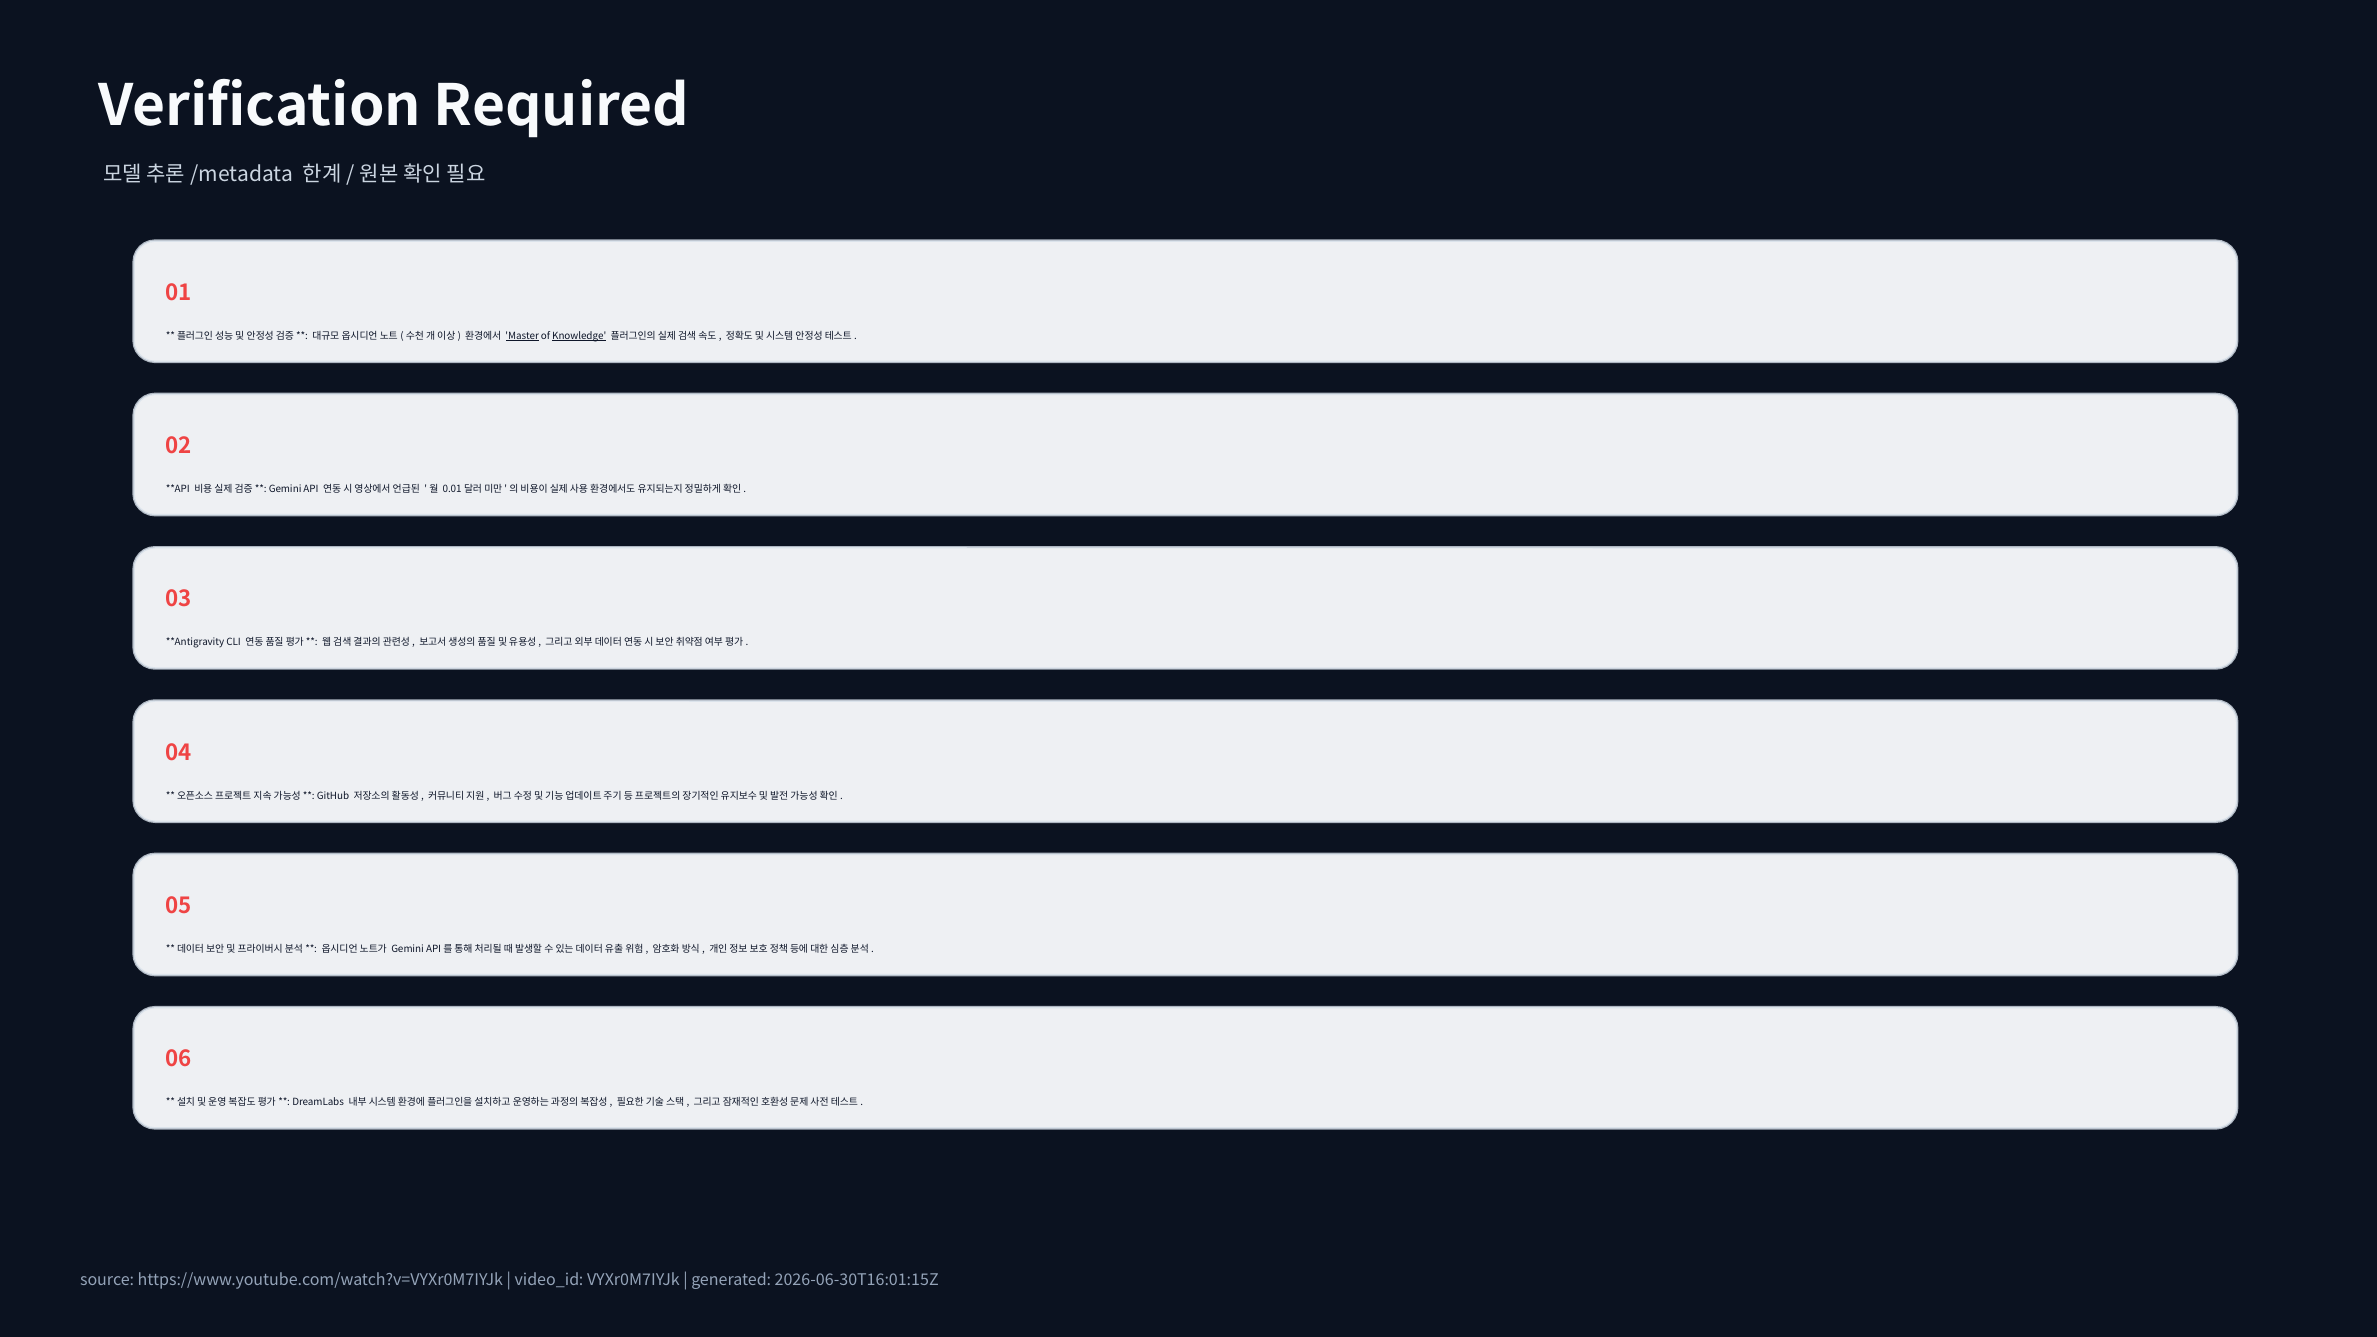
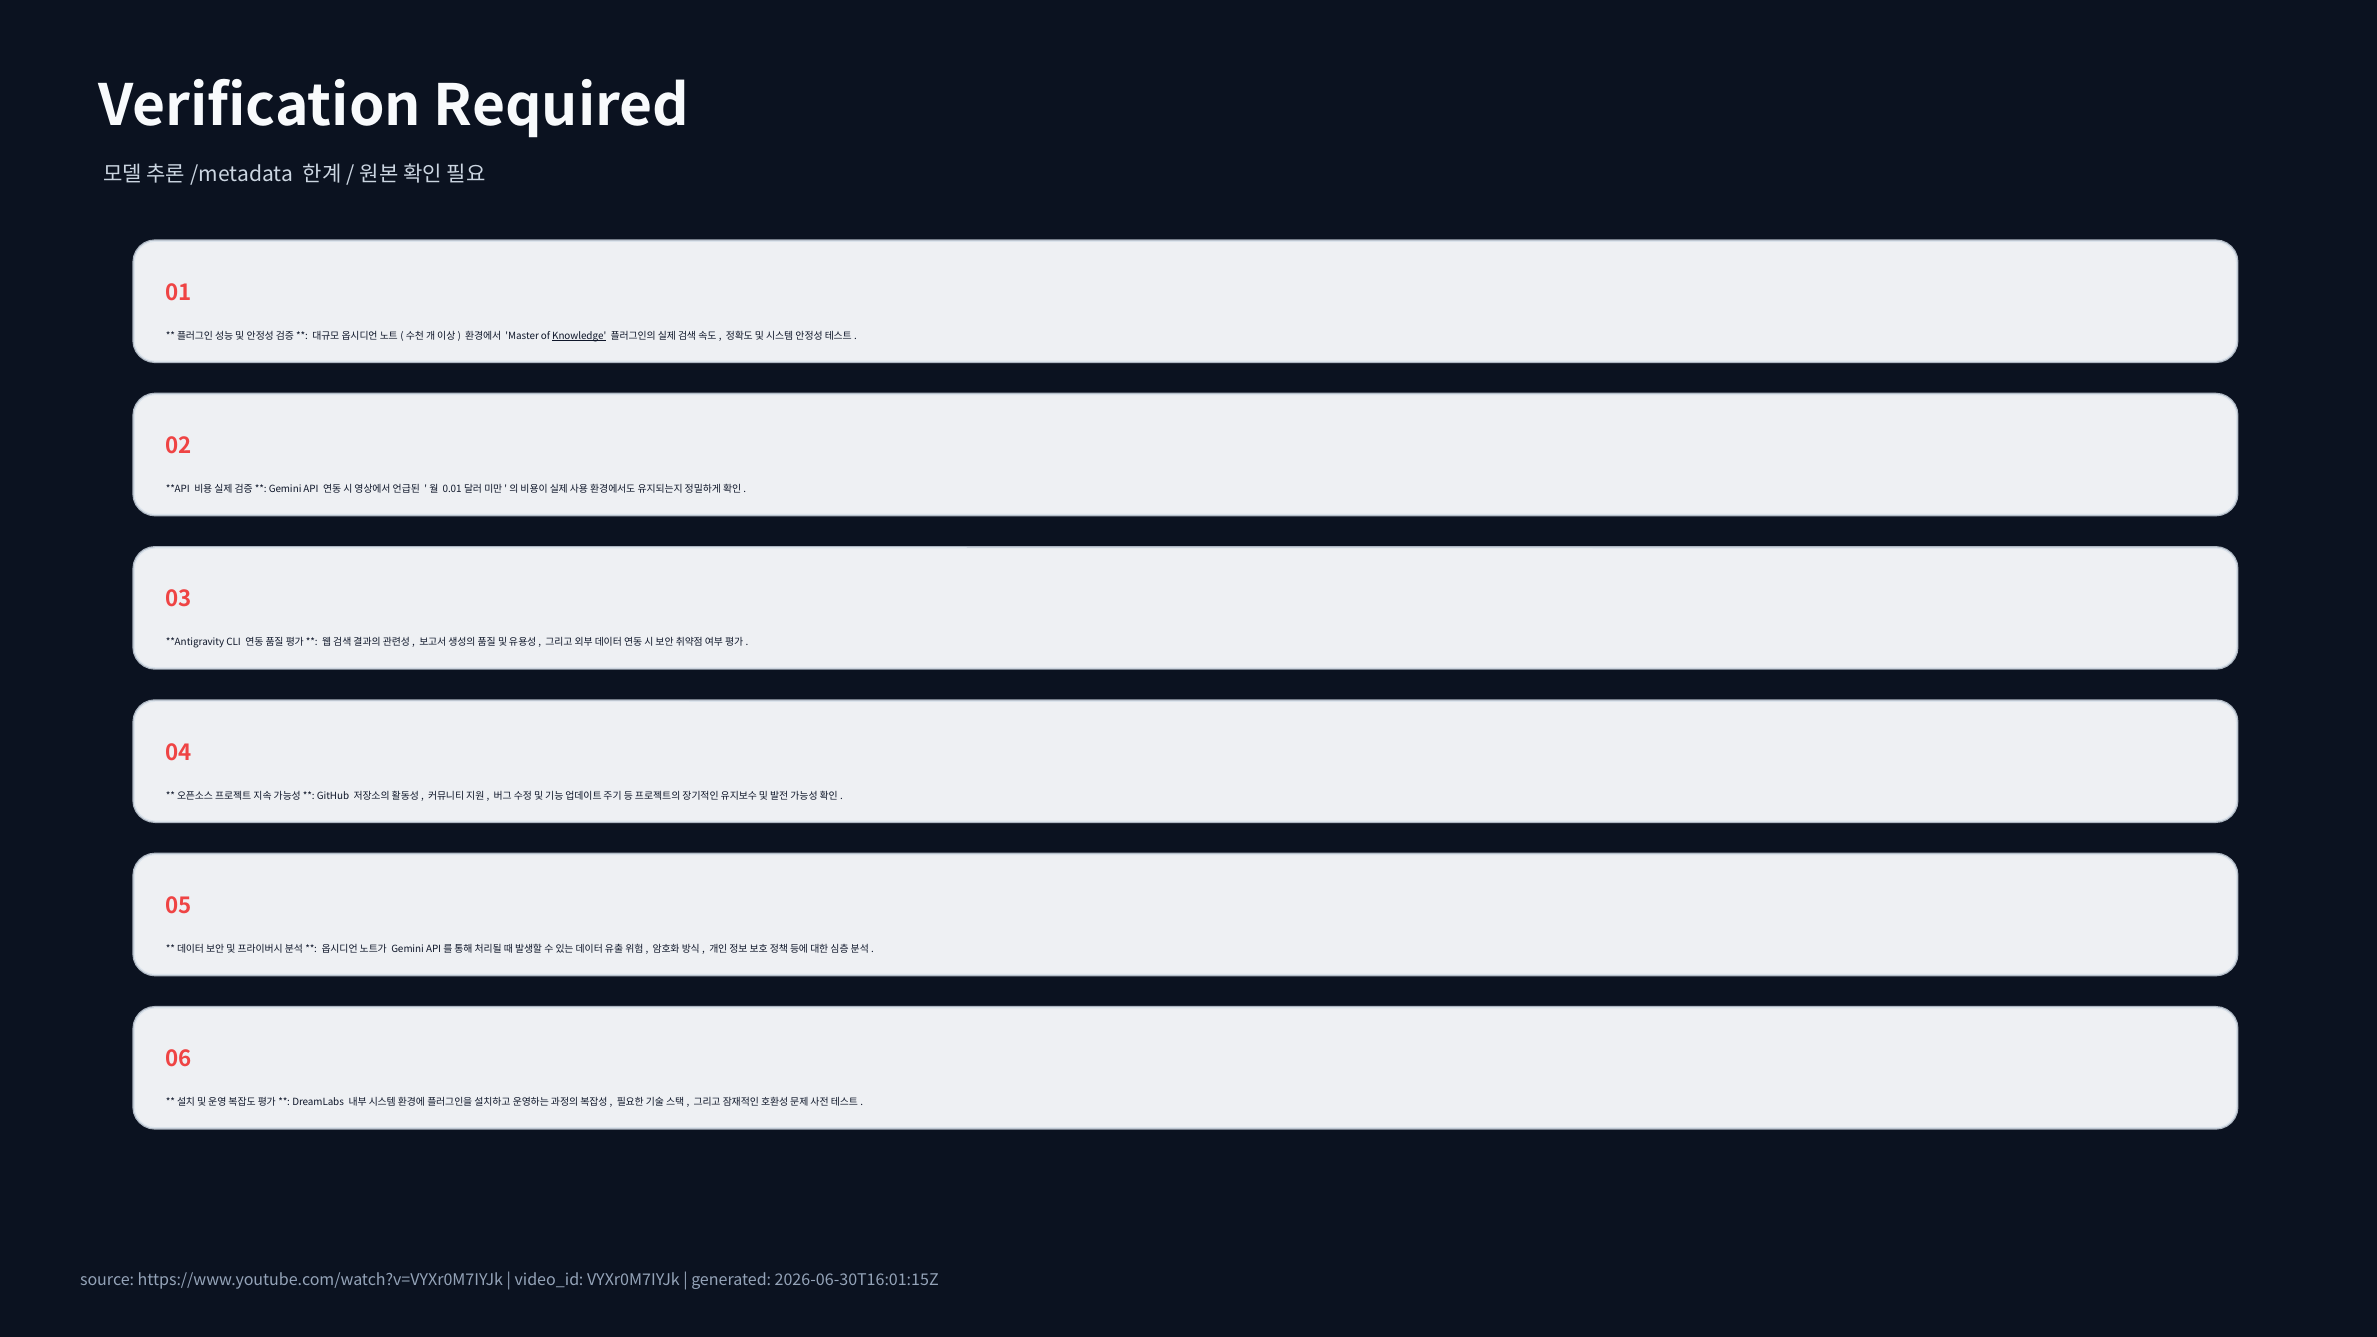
Master underline: present -> none (522, 336)
